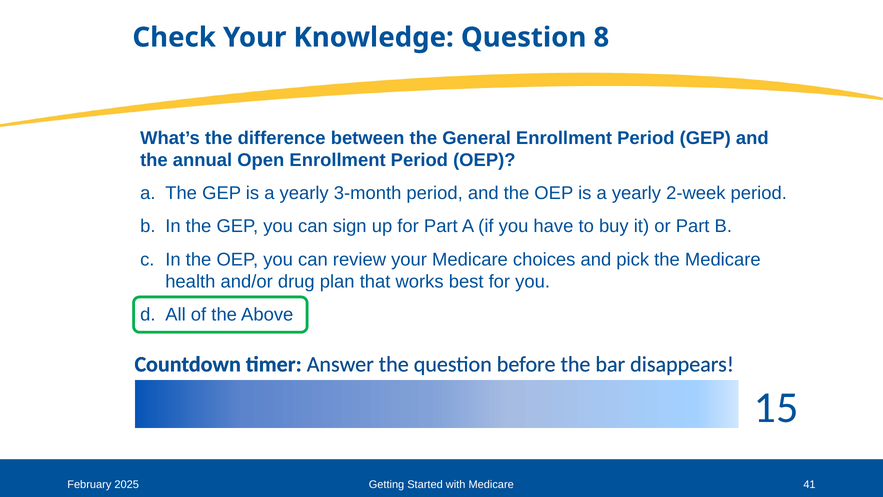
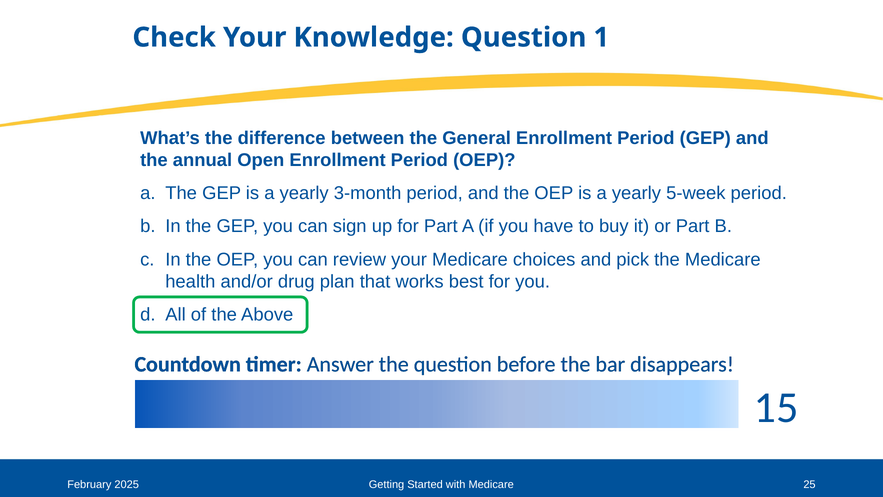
8: 8 -> 1 (601, 37)
2-week: 2-week -> 5-week (696, 193)
41: 41 -> 25 (810, 484)
